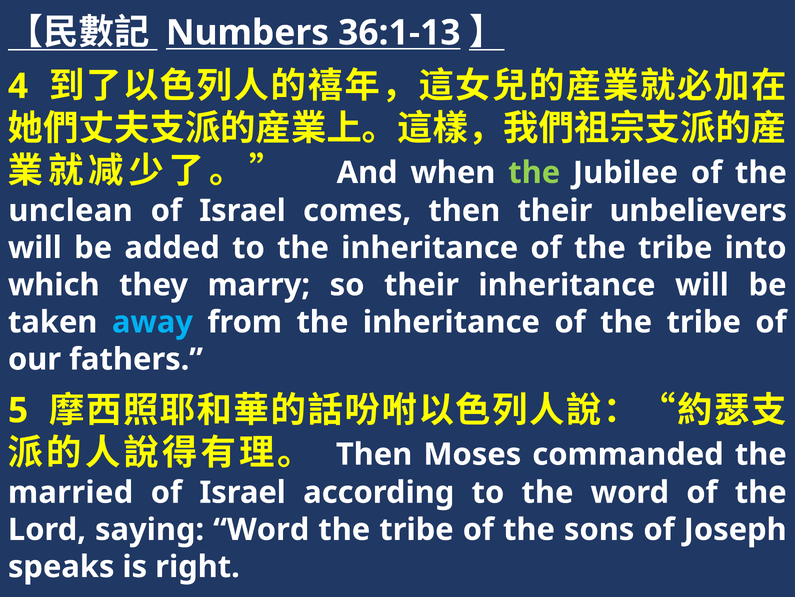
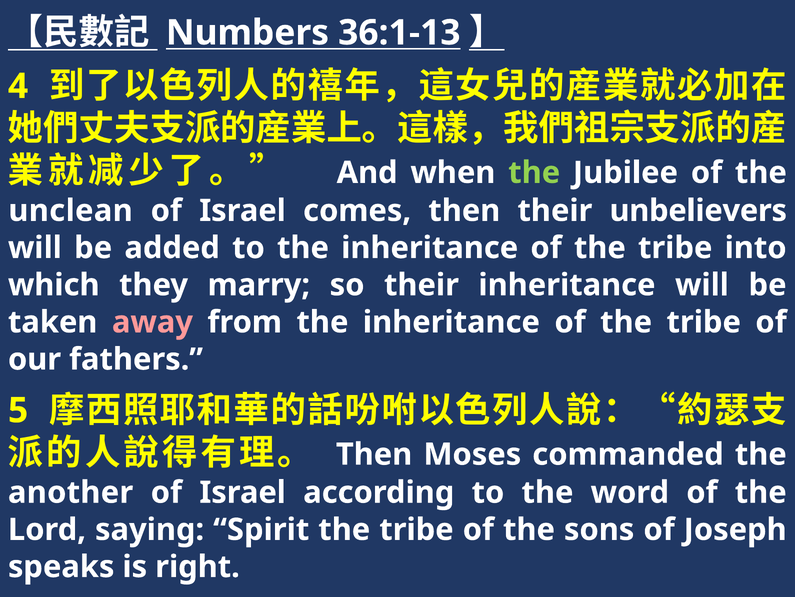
away colour: light blue -> pink (152, 322)
married: married -> another (71, 492)
saying Word: Word -> Spirit (261, 529)
